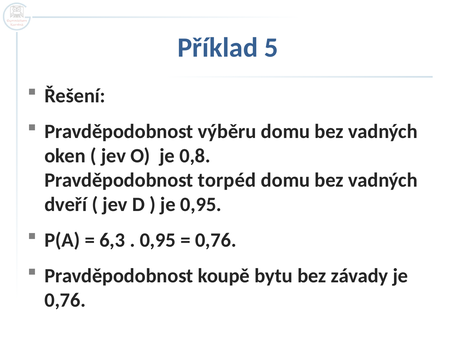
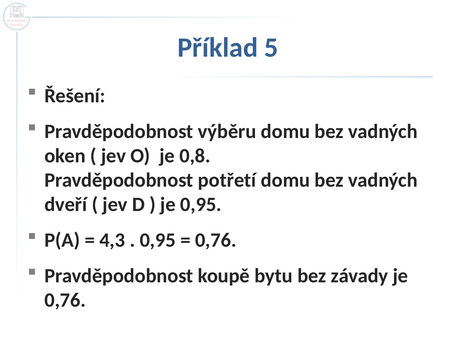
torpéd: torpéd -> potřetí (227, 180)
6,3: 6,3 -> 4,3 (112, 240)
